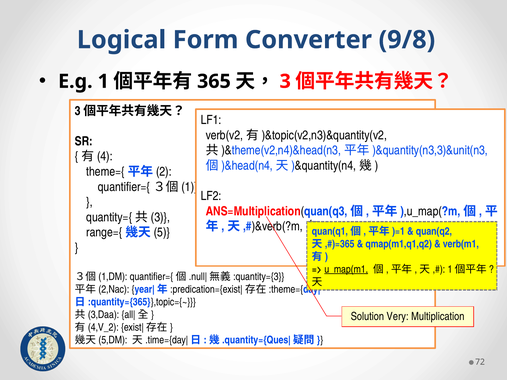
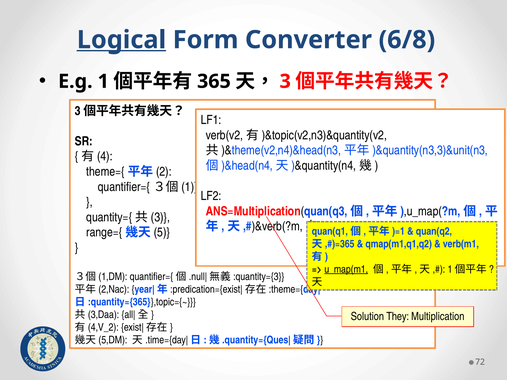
Logical underline: none -> present (121, 40)
9/8: 9/8 -> 6/8 (407, 40)
Very: Very -> They (398, 317)
